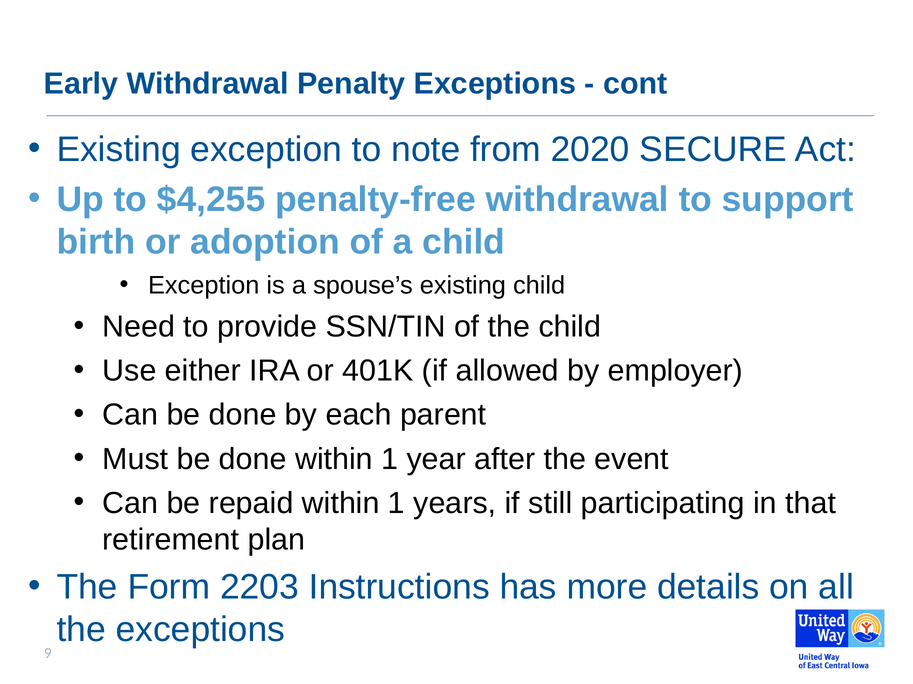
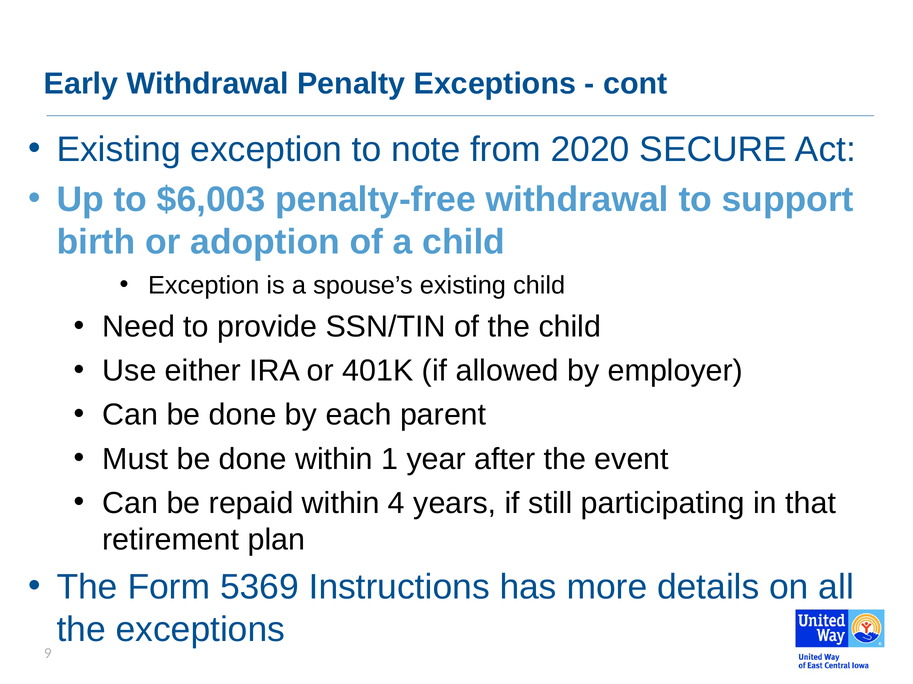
$4,255: $4,255 -> $6,003 (211, 200)
repaid within 1: 1 -> 4 (396, 504)
2203: 2203 -> 5369 (259, 588)
